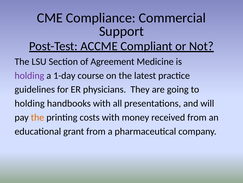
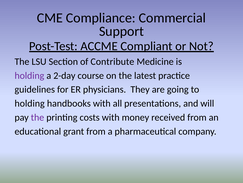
Agreement: Agreement -> Contribute (112, 61)
1-day: 1-day -> 2-day (64, 75)
the colour: orange -> purple (37, 117)
